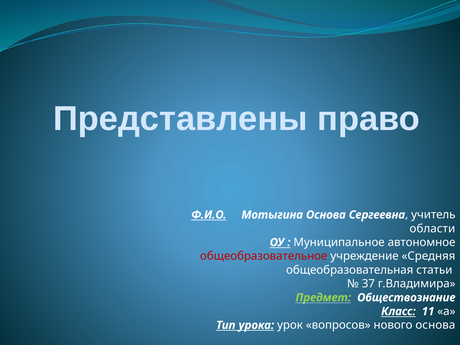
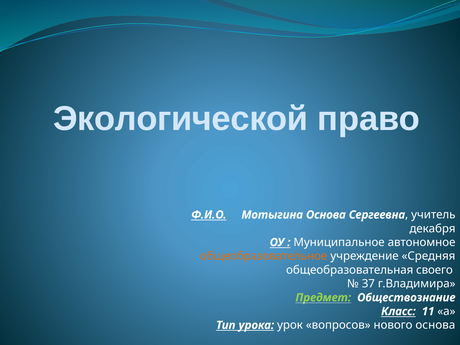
Представлены: Представлены -> Экологической (181, 119)
области: области -> декабря (432, 229)
общеобразовательное colour: red -> orange (264, 256)
статьи: статьи -> своего (434, 270)
